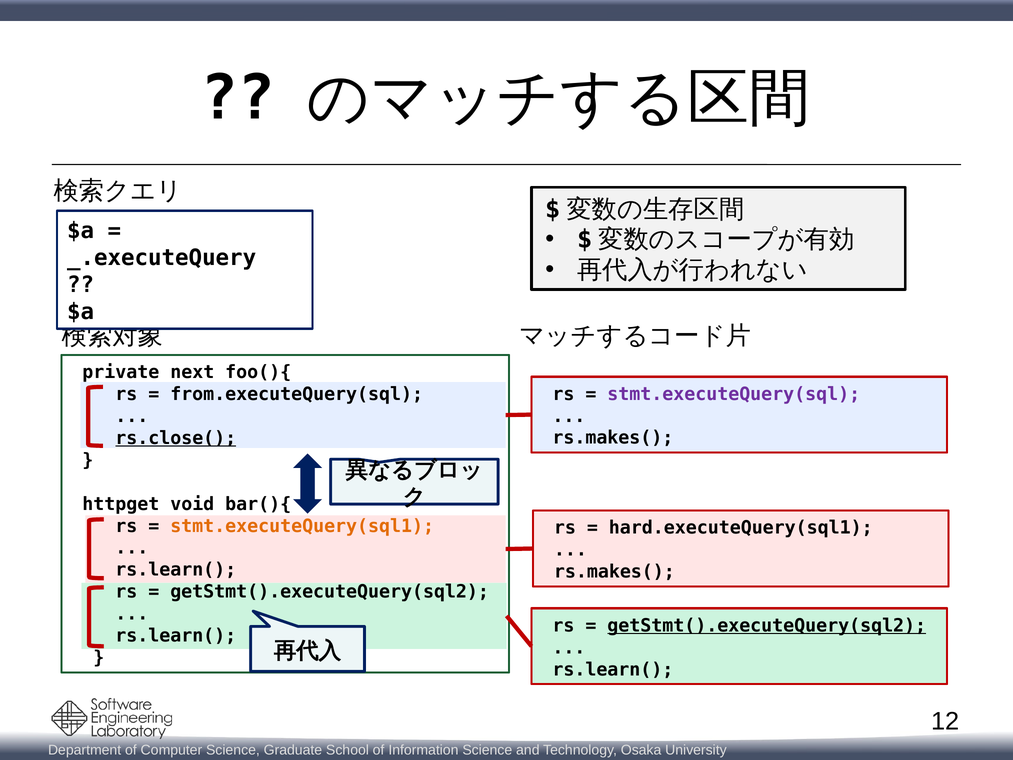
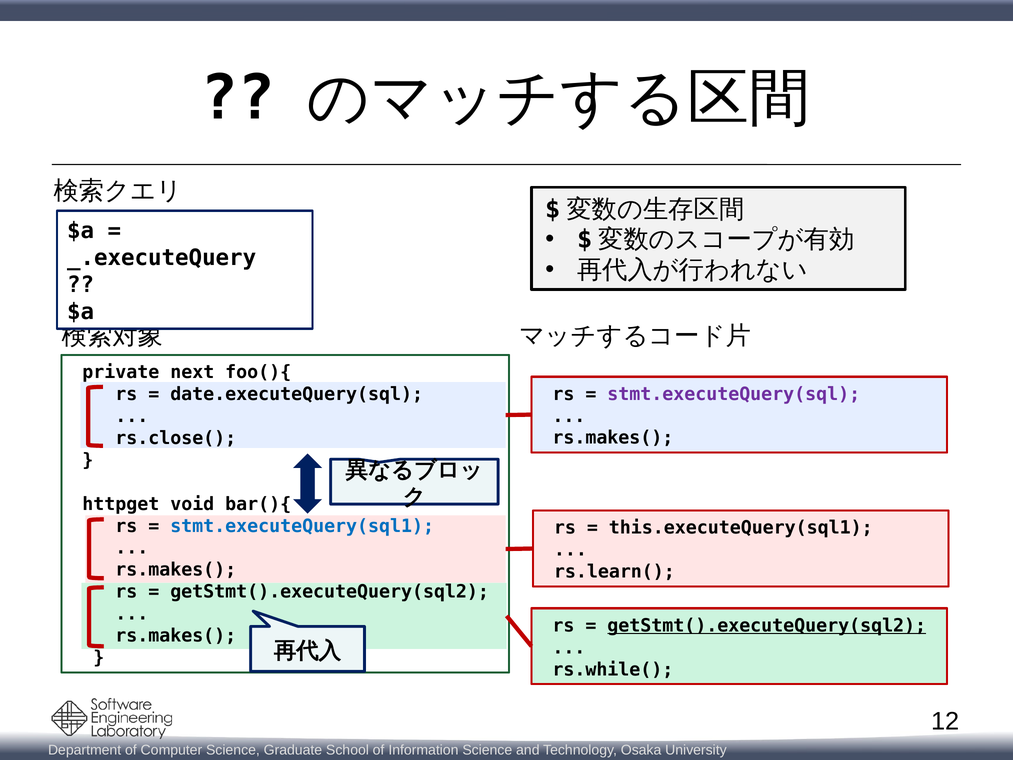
from.executeQuery(sql: from.executeQuery(sql -> date.executeQuery(sql (297, 394)
rs.close( underline: present -> none (176, 438)
stmt.executeQuery(sql1 colour: orange -> blue (302, 526)
hard.executeQuery(sql1: hard.executeQuery(sql1 -> this.executeQuery(sql1 (741, 528)
rs.learn(: rs.learn( -> rs.makes( (176, 570)
rs.makes(: rs.makes( -> rs.learn( (614, 572)
rs.learn(: rs.learn( -> rs.makes( (176, 636)
rs.learn(: rs.learn( -> rs.while( (613, 669)
